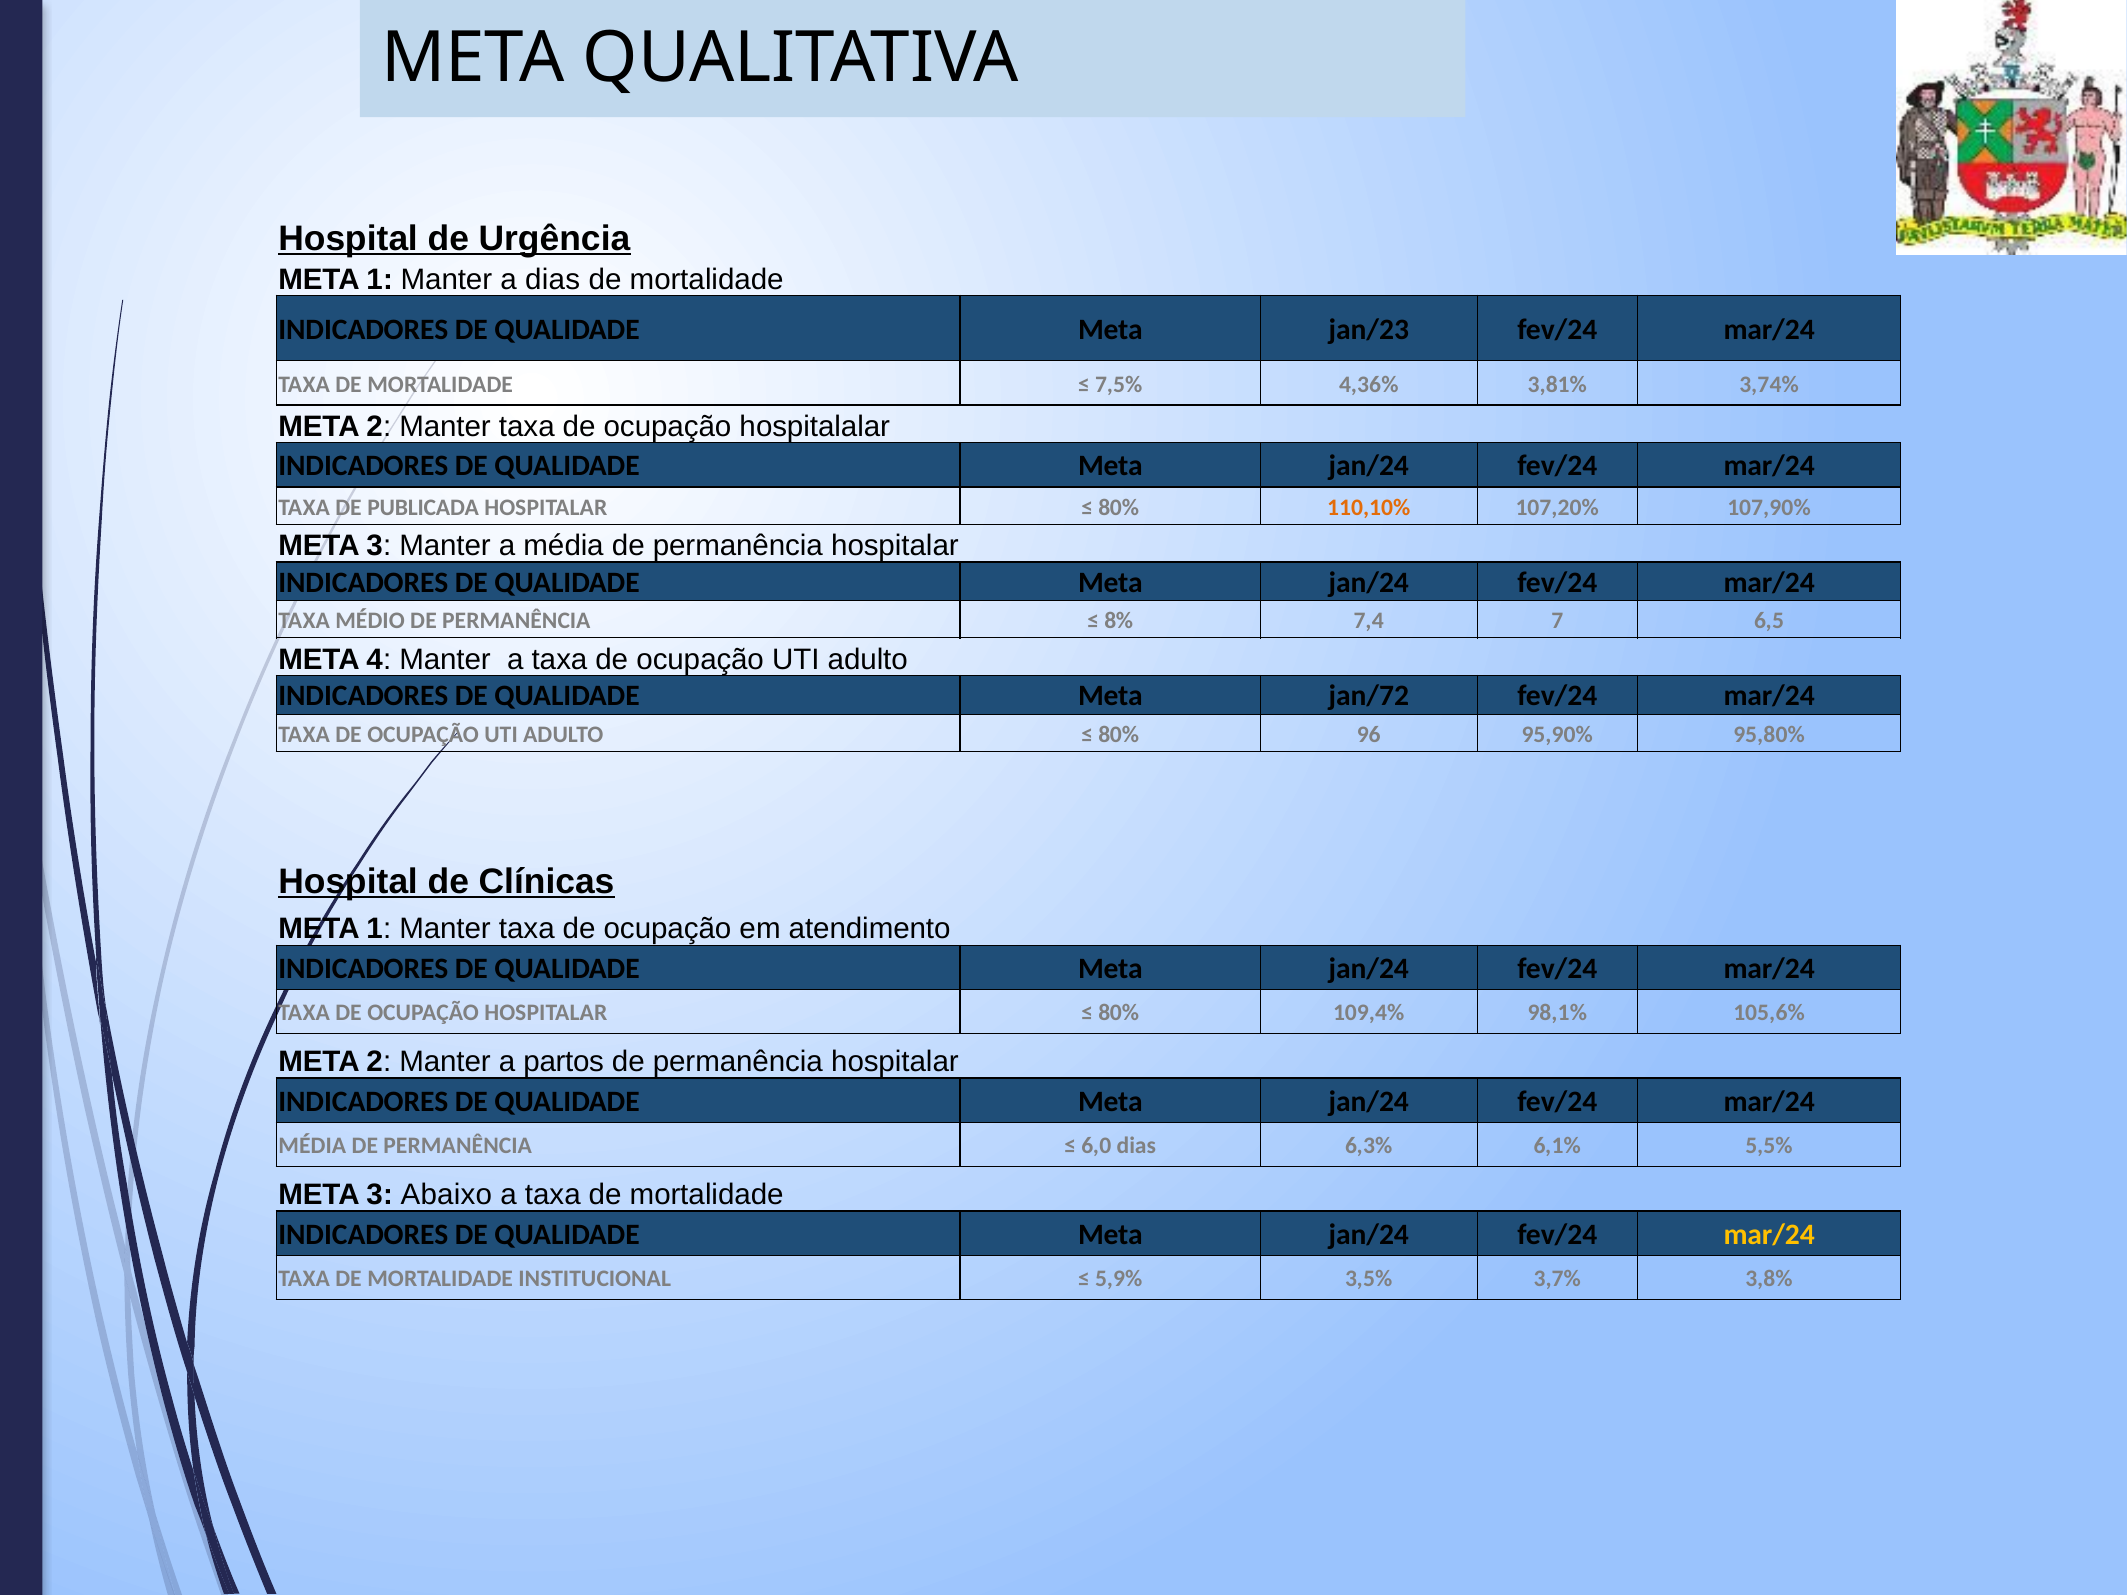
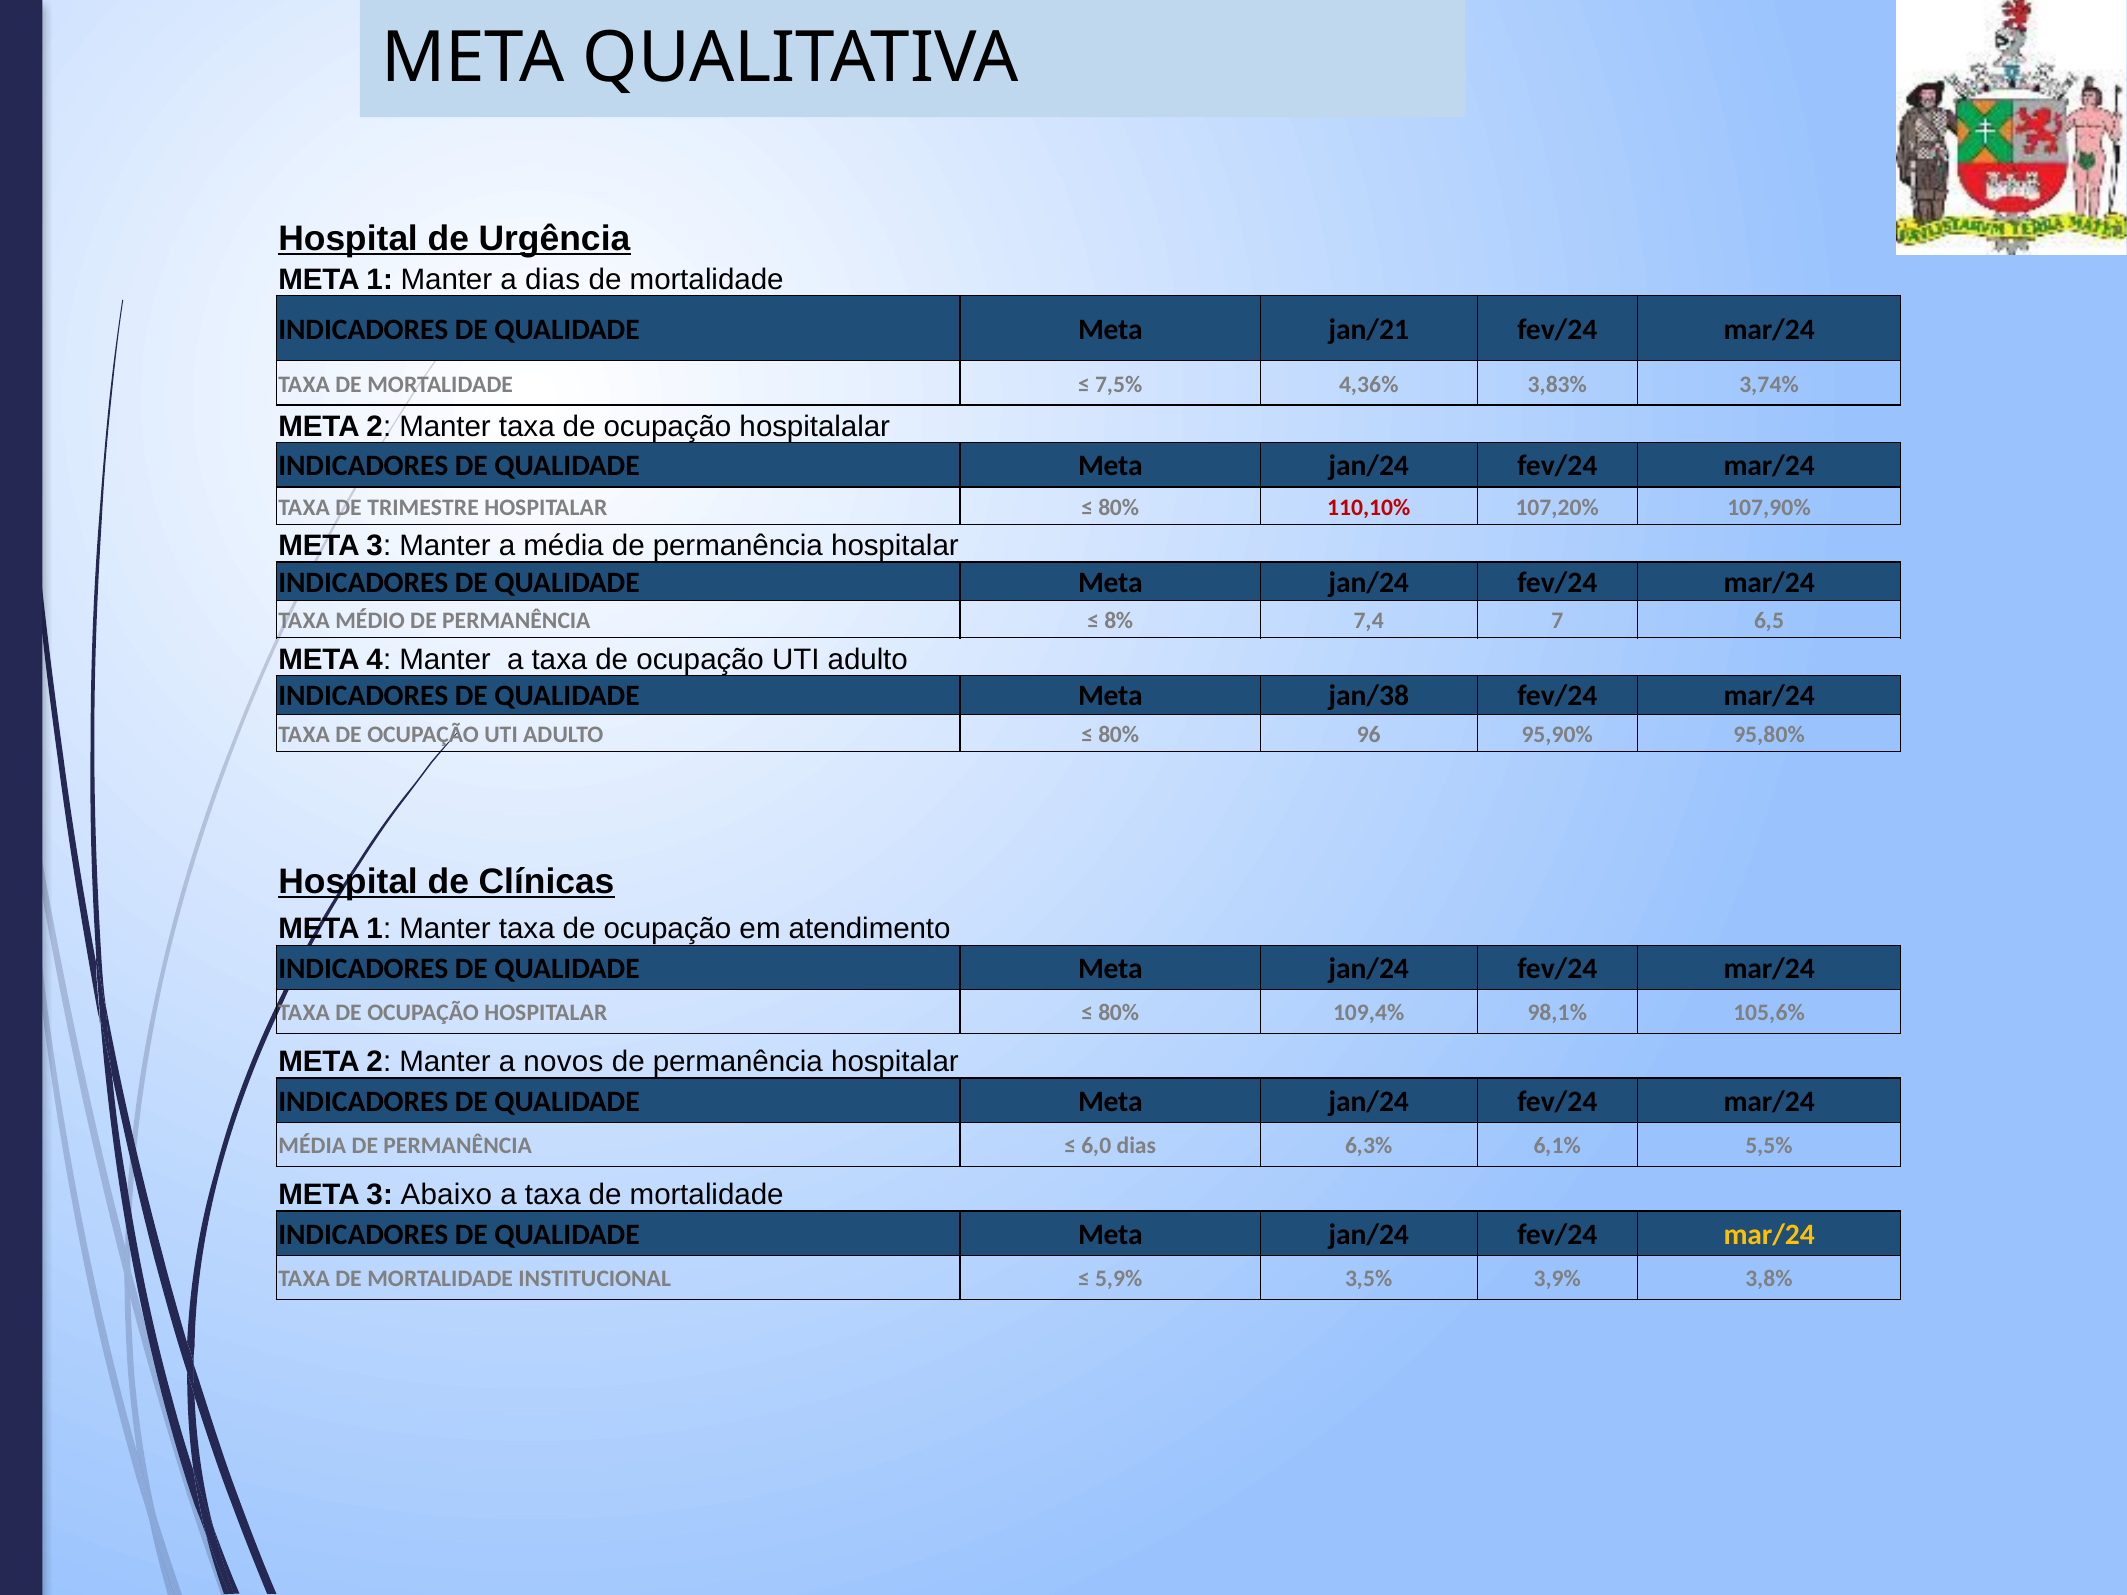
jan/23: jan/23 -> jan/21 (1369, 329)
3,81%: 3,81% -> 3,83% (1557, 384)
PUBLICADA: PUBLICADA -> TRIMESTRE (423, 507)
110,10% colour: orange -> red (1369, 507)
jan/72: jan/72 -> jan/38 (1369, 696)
partos: partos -> novos (563, 1062)
3,7%: 3,7% -> 3,9% (1557, 1279)
